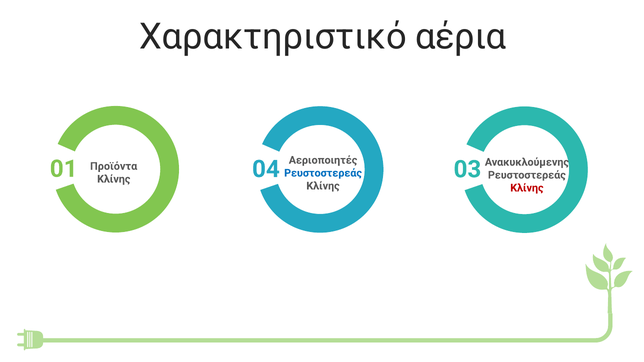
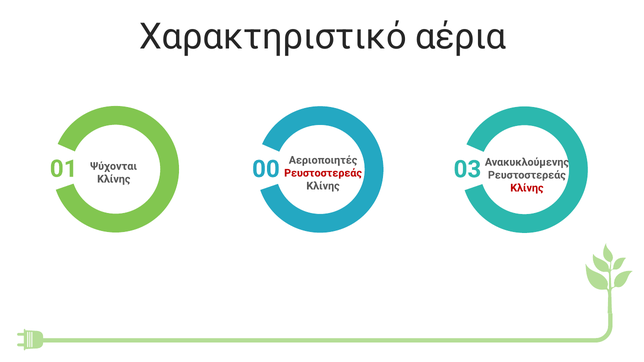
Προϊόντα: Προϊόντα -> Ψύχονται (114, 166)
Ρευστοστερεάς colour: blue -> red (323, 173)
04: 04 -> 00 (266, 169)
